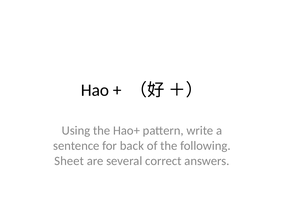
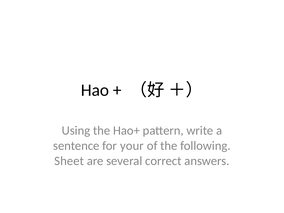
back: back -> your (132, 146)
